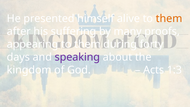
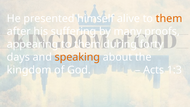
speaking colour: purple -> orange (77, 57)
